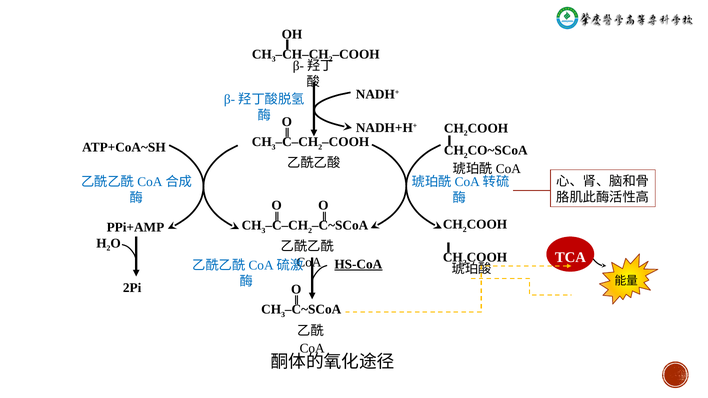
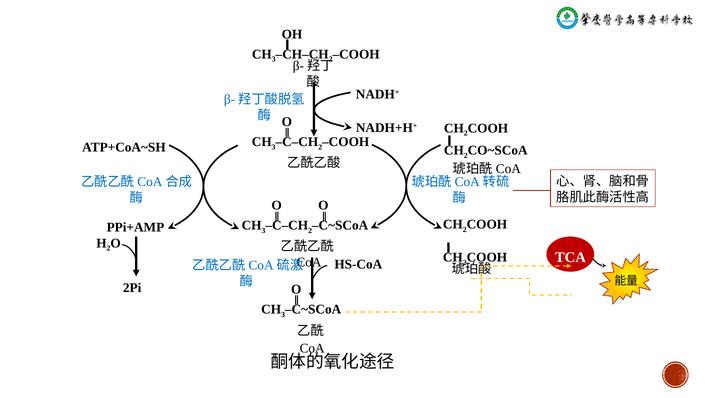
HS-CoA underline: present -> none (358, 264)
